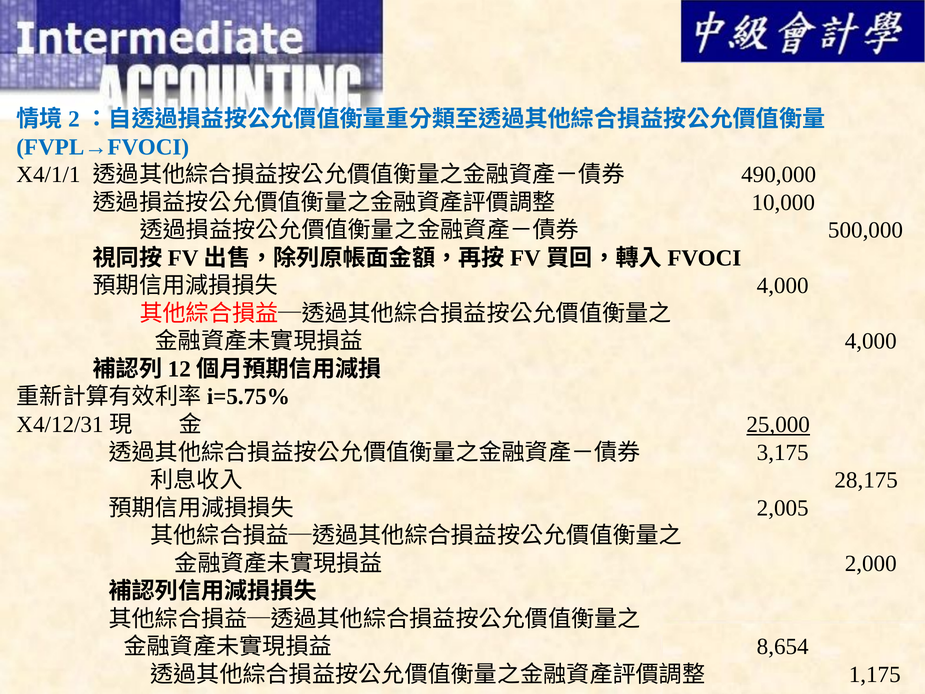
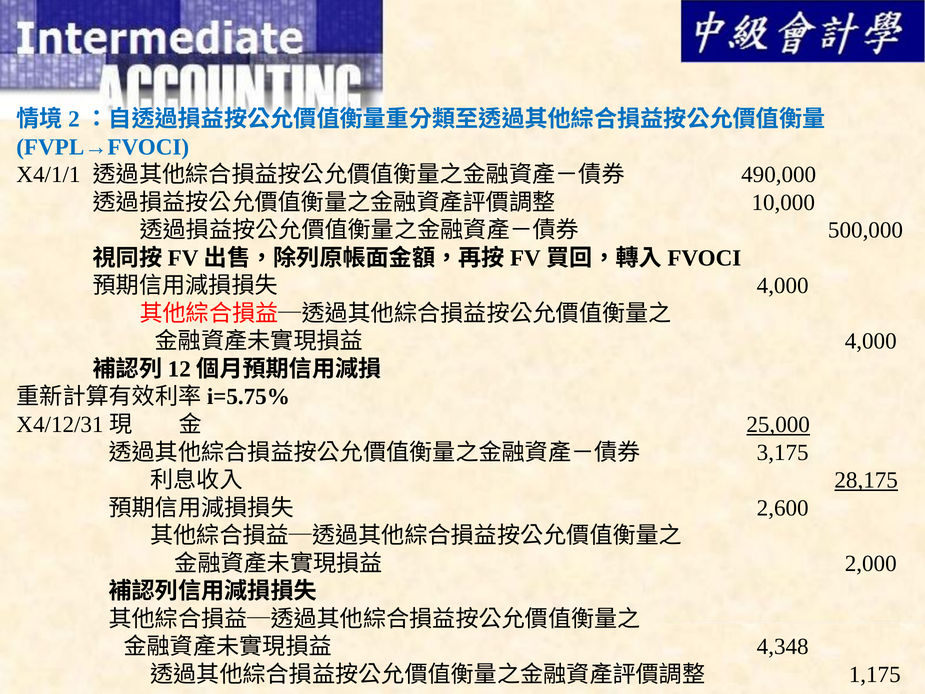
28,175 underline: none -> present (866, 480)
2,005: 2,005 -> 2,600 (783, 508)
8,654: 8,654 -> 4,348 (783, 646)
